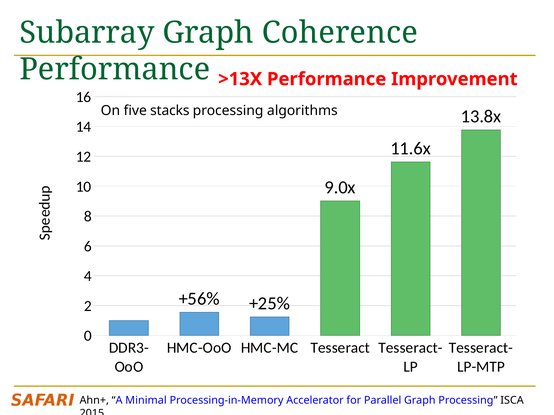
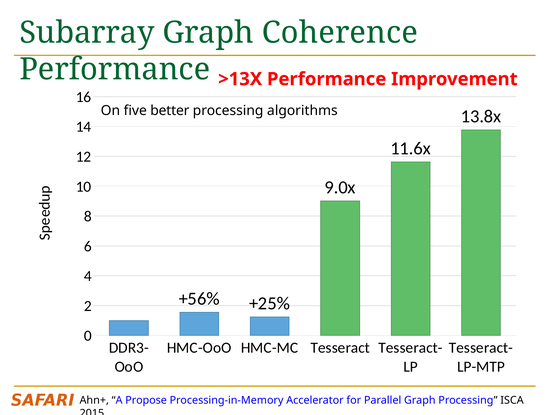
stacks: stacks -> better (170, 111)
Minimal: Minimal -> Propose (146, 401)
